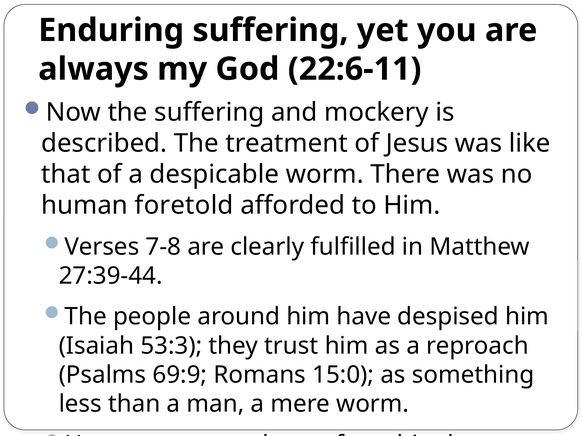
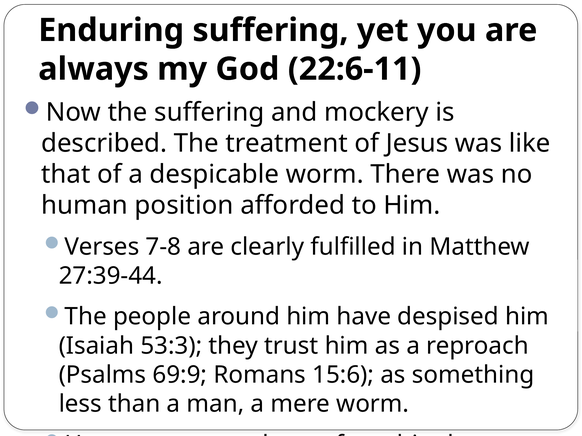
foretold: foretold -> position (184, 206)
15:0: 15:0 -> 15:6 (343, 375)
